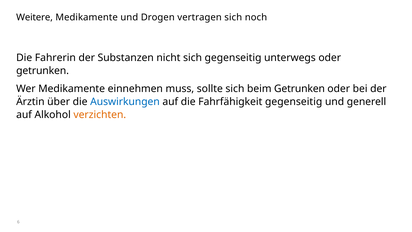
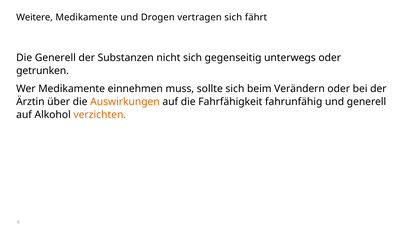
noch: noch -> fährt (256, 17)
Die Fahrerin: Fahrerin -> Generell (55, 58)
beim Getrunken: Getrunken -> Verändern (299, 89)
Auswirkungen colour: blue -> orange (125, 102)
Fahrfähigkeit gegenseitig: gegenseitig -> fahrunfähig (294, 102)
